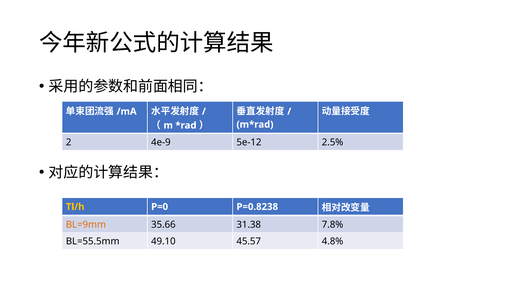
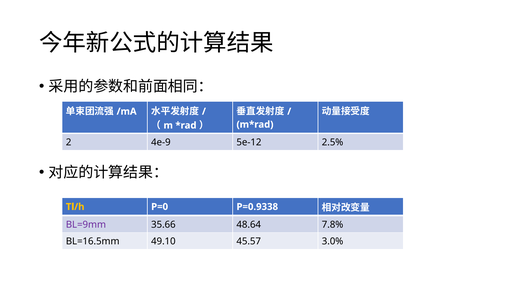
P=0.8238: P=0.8238 -> P=0.9338 (257, 207)
BL=9mm colour: orange -> purple (86, 225)
31.38: 31.38 -> 48.64 (249, 225)
BL=55.5mm: BL=55.5mm -> BL=16.5mm (93, 241)
4.8%: 4.8% -> 3.0% (333, 241)
